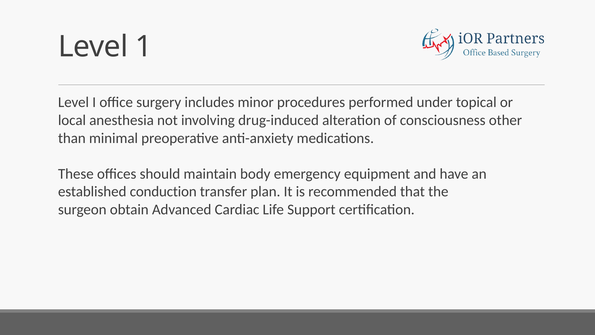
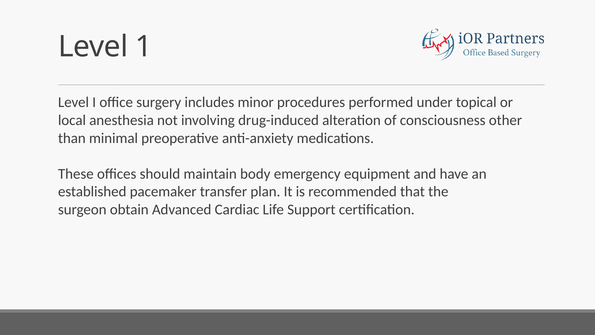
conduction: conduction -> pacemaker (163, 192)
